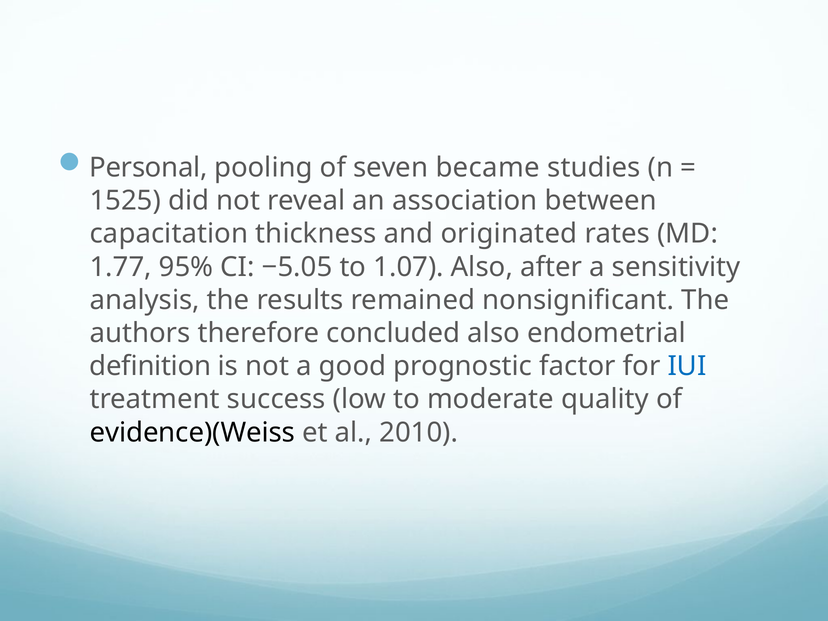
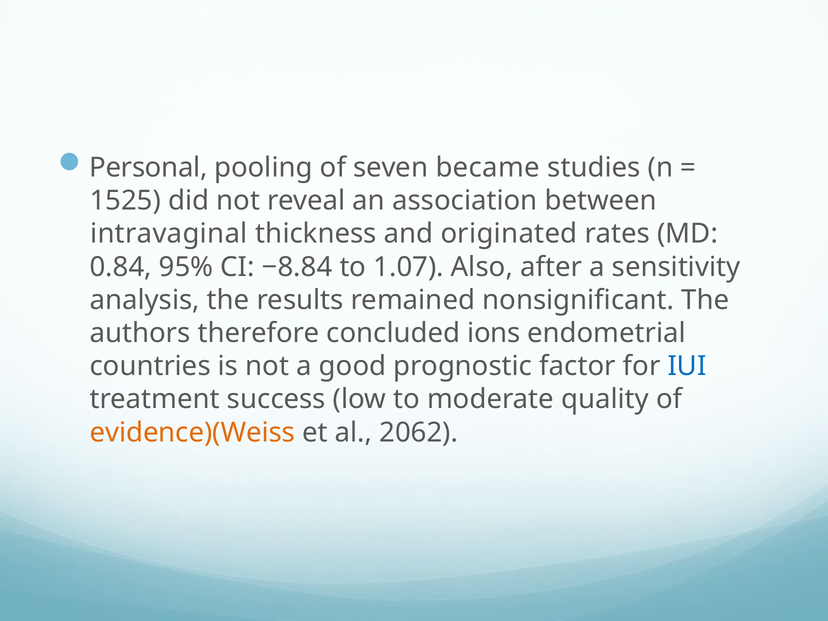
capacitation: capacitation -> intravaginal (169, 234)
1.77: 1.77 -> 0.84 (121, 267)
−5.05: −5.05 -> −8.84 (297, 267)
concluded also: also -> ions (494, 333)
definition: definition -> countries (150, 366)
evidence)(Weiss colour: black -> orange (192, 432)
2010: 2010 -> 2062 (419, 432)
